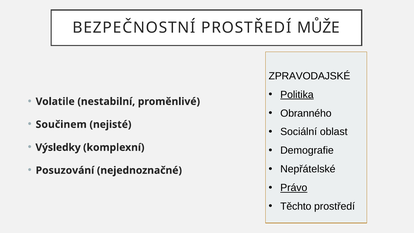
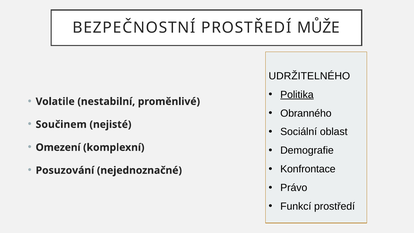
ZPRAVODAJSKÉ: ZPRAVODAJSKÉ -> UDRŽITELNÉHO (309, 76)
Výsledky: Výsledky -> Omezení (58, 147)
Nepřátelské: Nepřátelské -> Konfrontace (308, 169)
Právo underline: present -> none (294, 188)
Těchto: Těchto -> Funkcí (296, 206)
